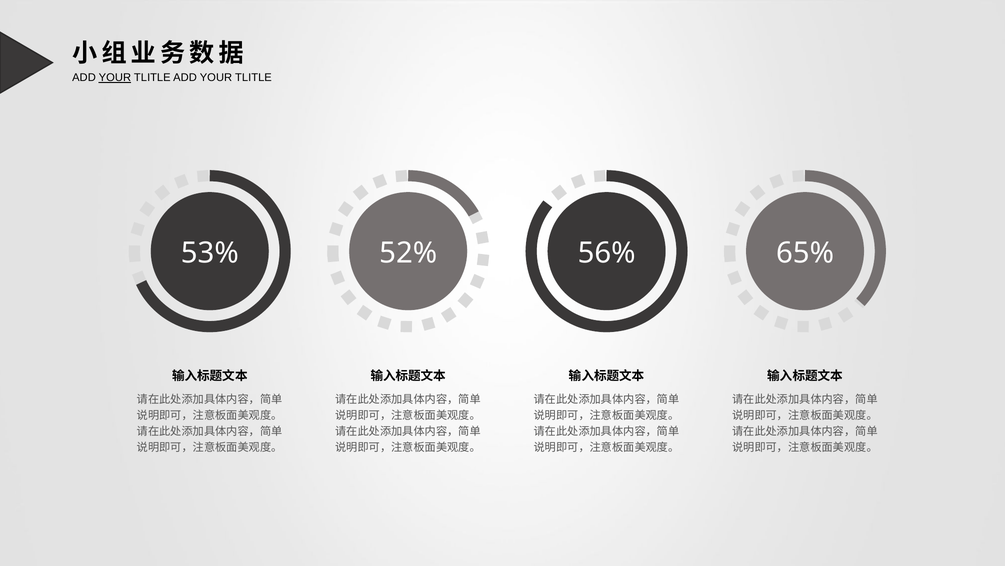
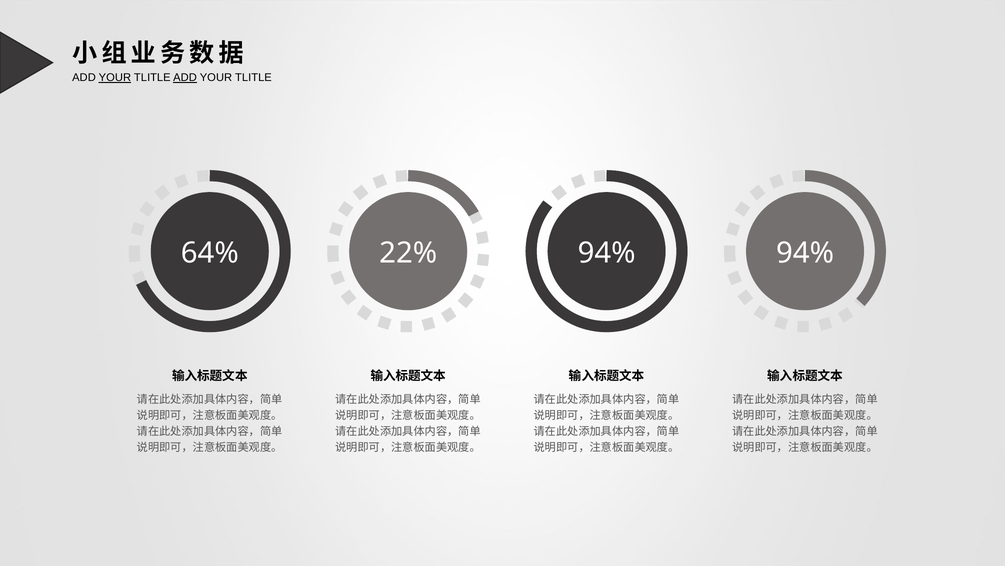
ADD underline: none -> present (185, 78)
53%: 53% -> 64% (210, 253)
52%: 52% -> 22% (408, 253)
56%: 56% -> 94% (607, 253)
65%: 65% -> 94% (805, 253)
